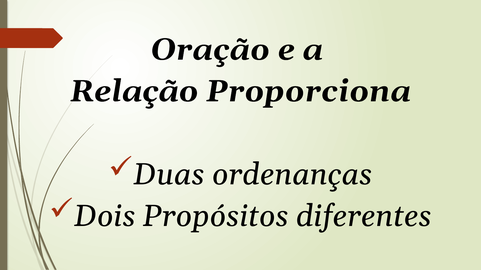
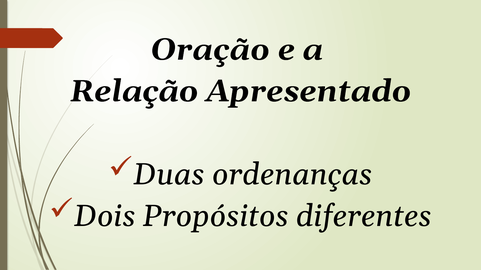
Proporciona: Proporciona -> Apresentado (309, 91)
